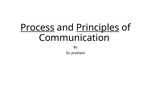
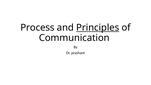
Process underline: present -> none (37, 28)
